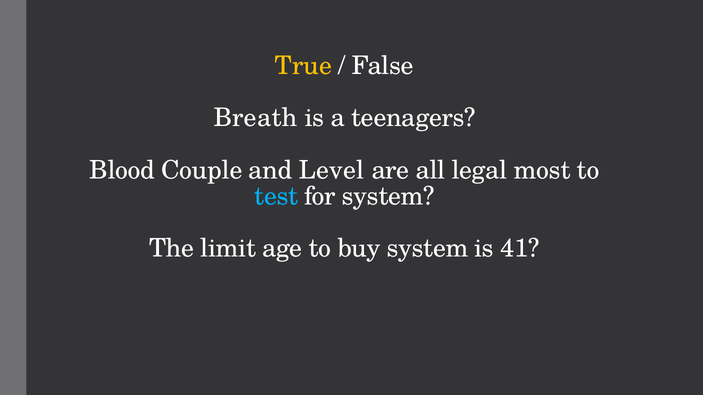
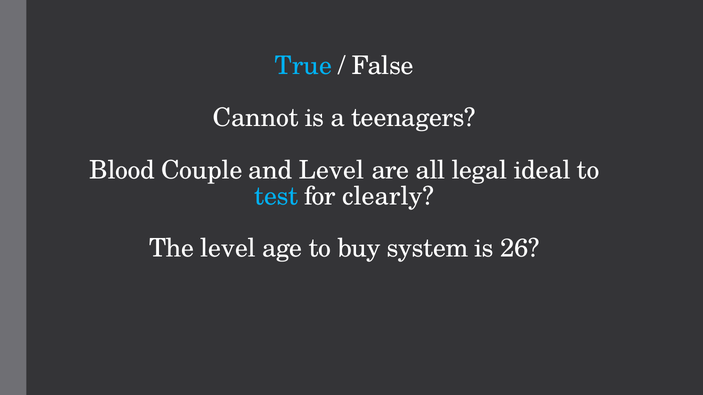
True colour: yellow -> light blue (303, 66)
Breath: Breath -> Cannot (256, 118)
most: most -> ideal (542, 170)
for system: system -> clearly (388, 196)
The limit: limit -> level (228, 249)
41: 41 -> 26 (520, 249)
